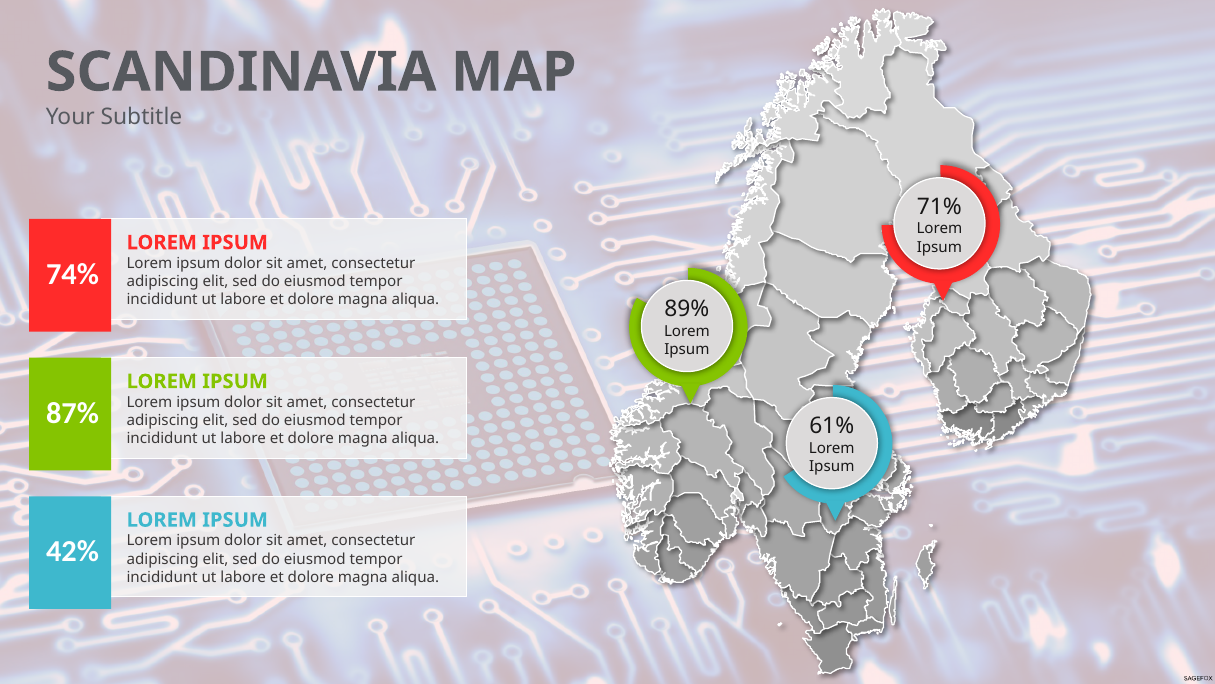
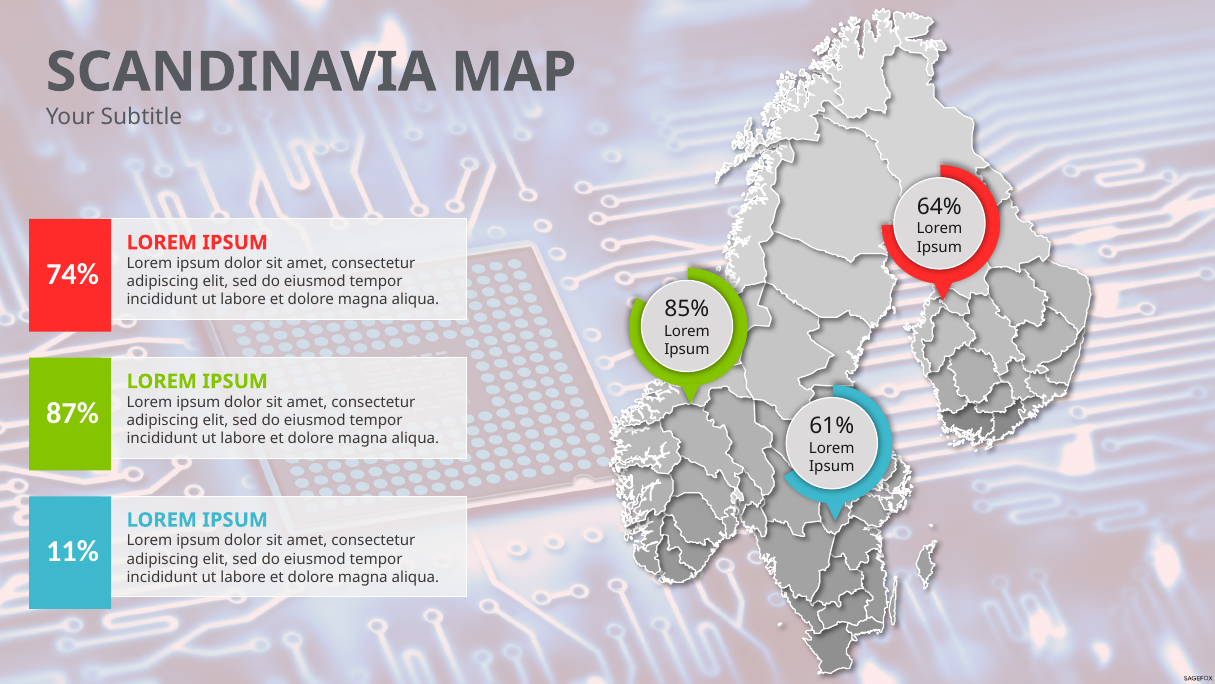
71%: 71% -> 64% (939, 206)
89%: 89% -> 85% (687, 309)
42%: 42% -> 11% (73, 551)
